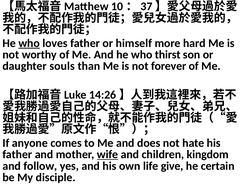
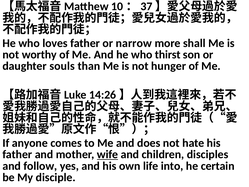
who underline: present -> none (29, 43)
himself: himself -> narrow (134, 43)
hard: hard -> shall (194, 43)
forever: forever -> hunger (169, 66)
kingdom: kingdom -> disciples (208, 154)
give: give -> into (172, 166)
